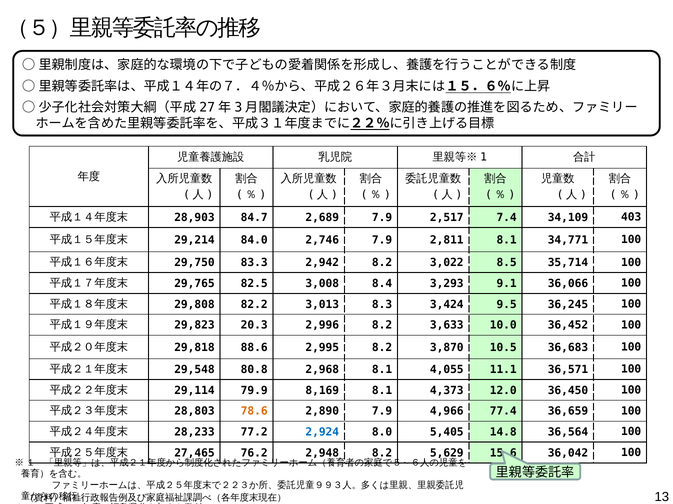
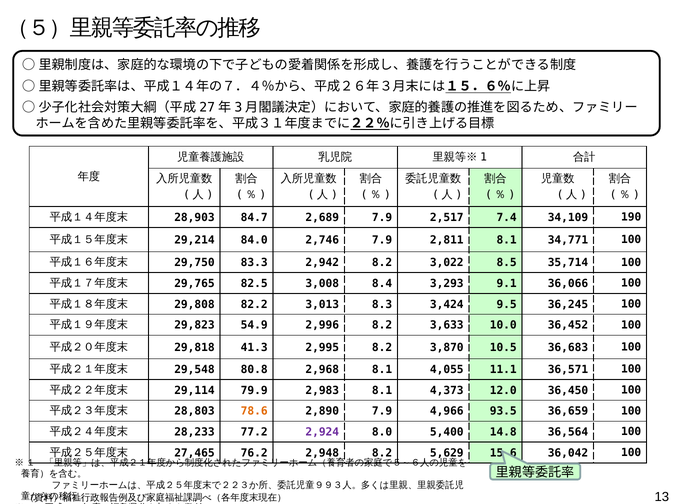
403: 403 -> 190 (631, 217)
20.3: 20.3 -> 54.9 (254, 326)
88.6: 88.6 -> 41.3 (254, 348)
8,169: 8,169 -> 2,983 (322, 391)
77.4: 77.4 -> 93.5 (503, 412)
2,924 colour: blue -> purple (322, 433)
5,405: 5,405 -> 5,400 (447, 433)
